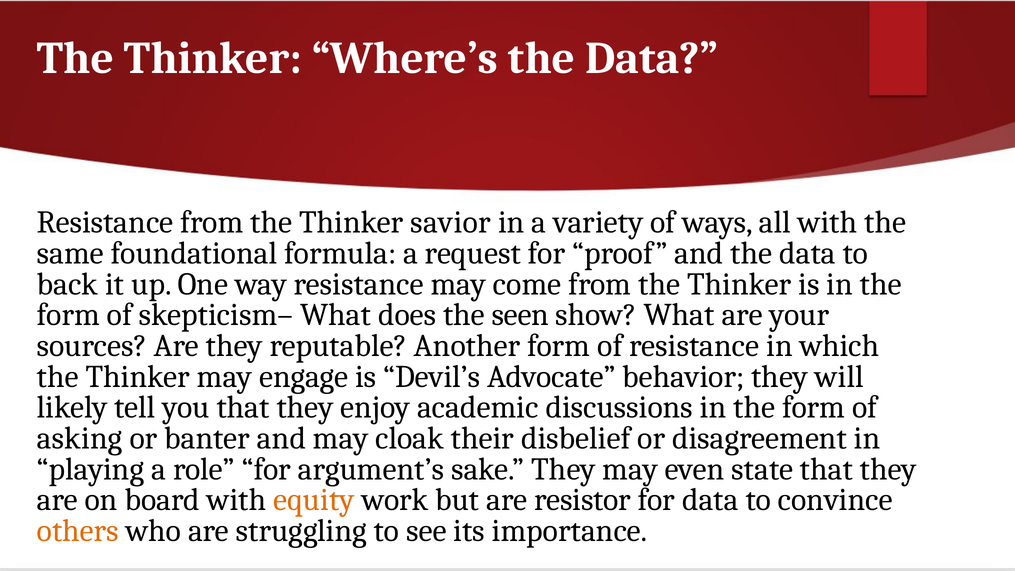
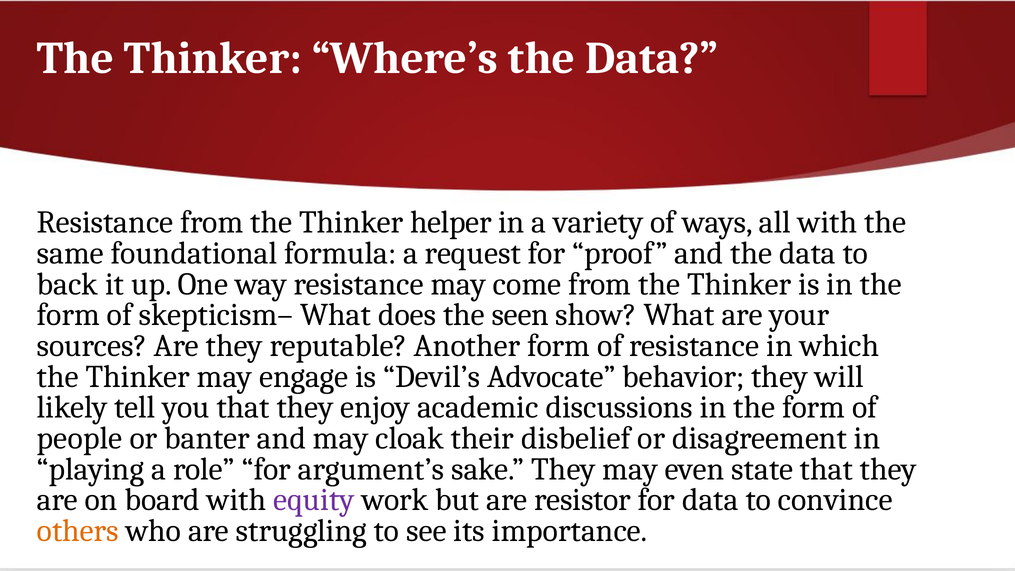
savior: savior -> helper (451, 222)
asking: asking -> people (80, 438)
equity colour: orange -> purple (314, 500)
